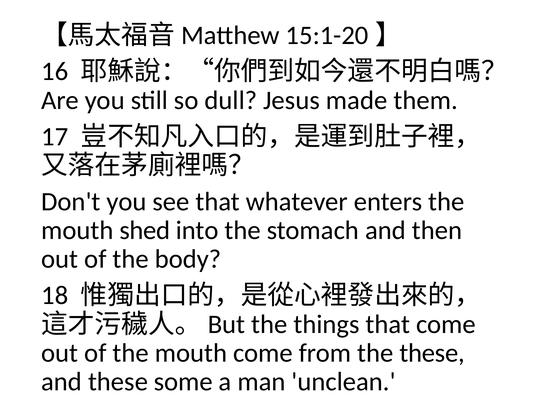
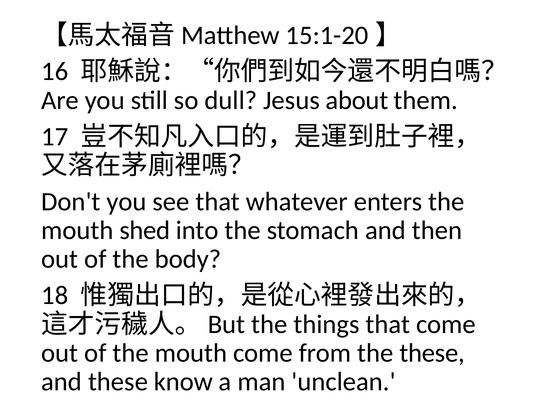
made: made -> about (357, 100)
some: some -> know (183, 382)
